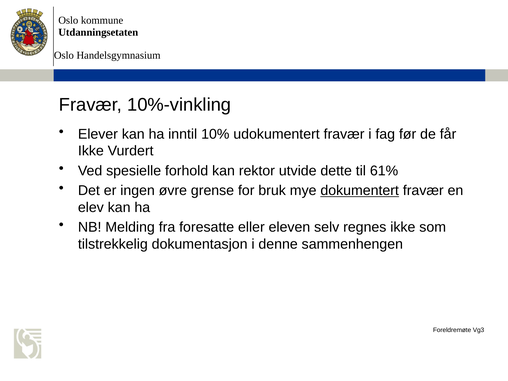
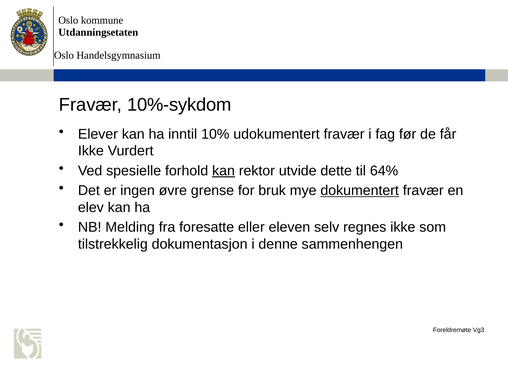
10%-vinkling: 10%-vinkling -> 10%-sykdom (179, 105)
kan underline: none -> present (224, 171)
61%: 61% -> 64% (384, 171)
